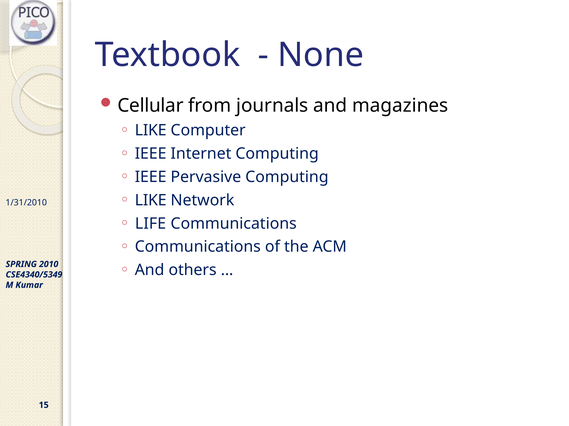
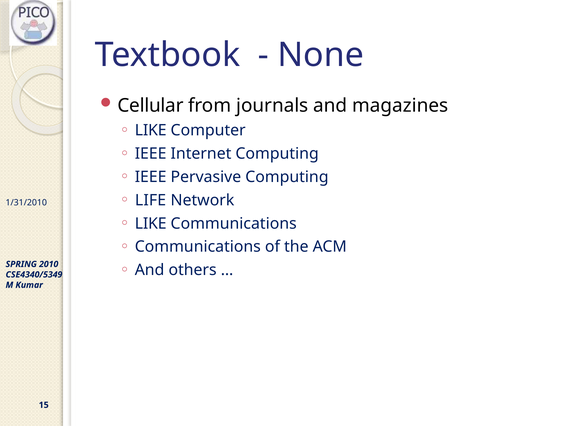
LIKE: LIKE -> LIFE (151, 201)
LIFE: LIFE -> LIKE (151, 224)
